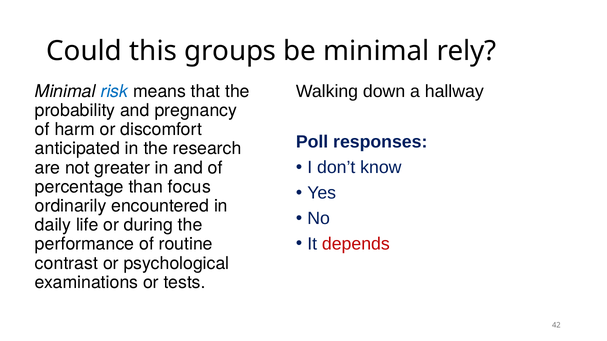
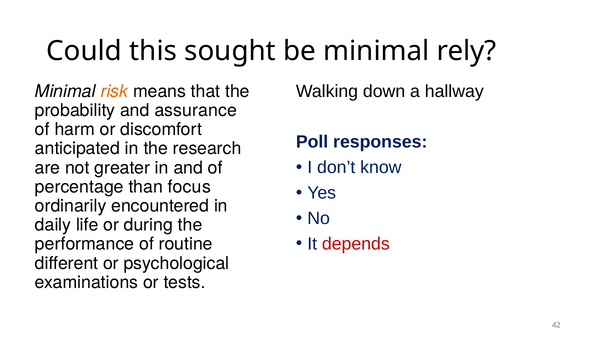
groups: groups -> sought (230, 51)
risk colour: blue -> orange (114, 91)
pregnancy: pregnancy -> assurance (196, 111)
contrast: contrast -> different (67, 264)
